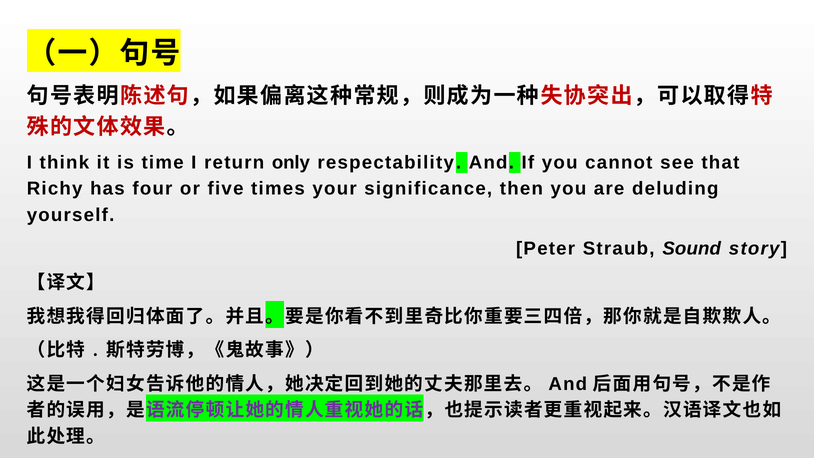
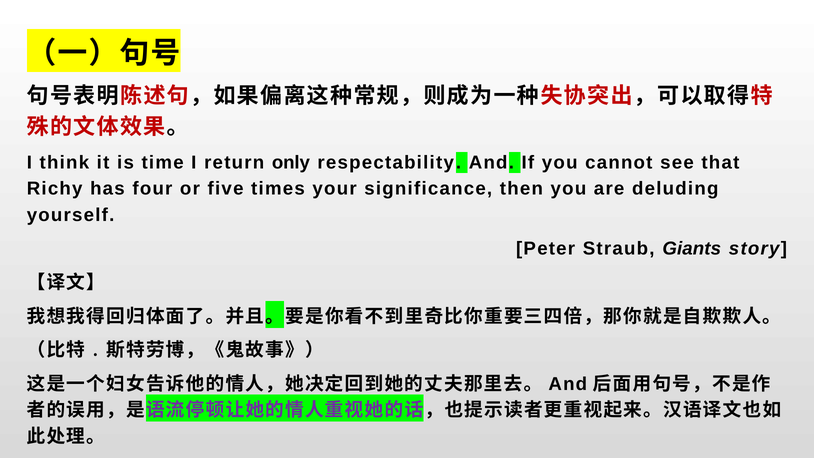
Sound: Sound -> Giants (692, 249)
